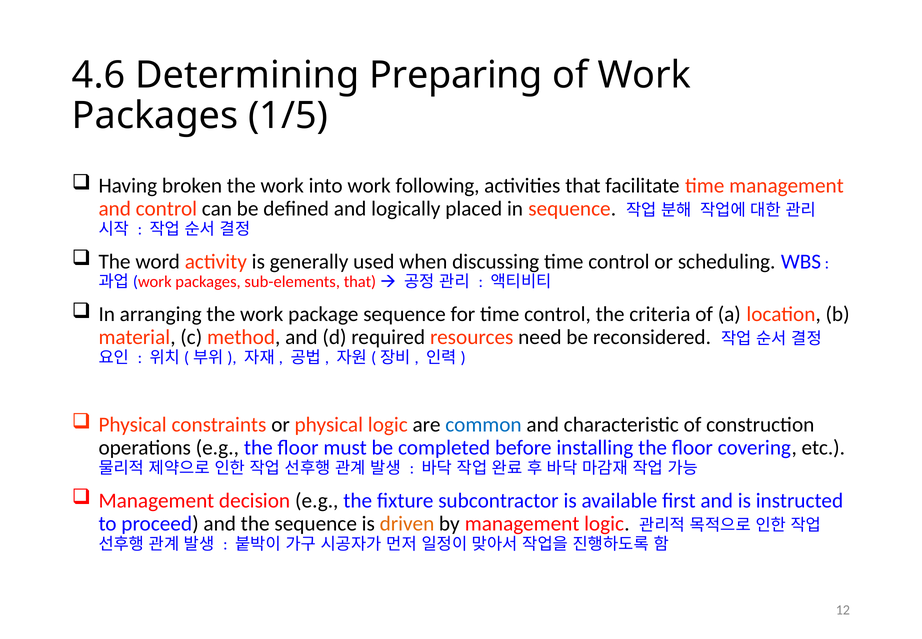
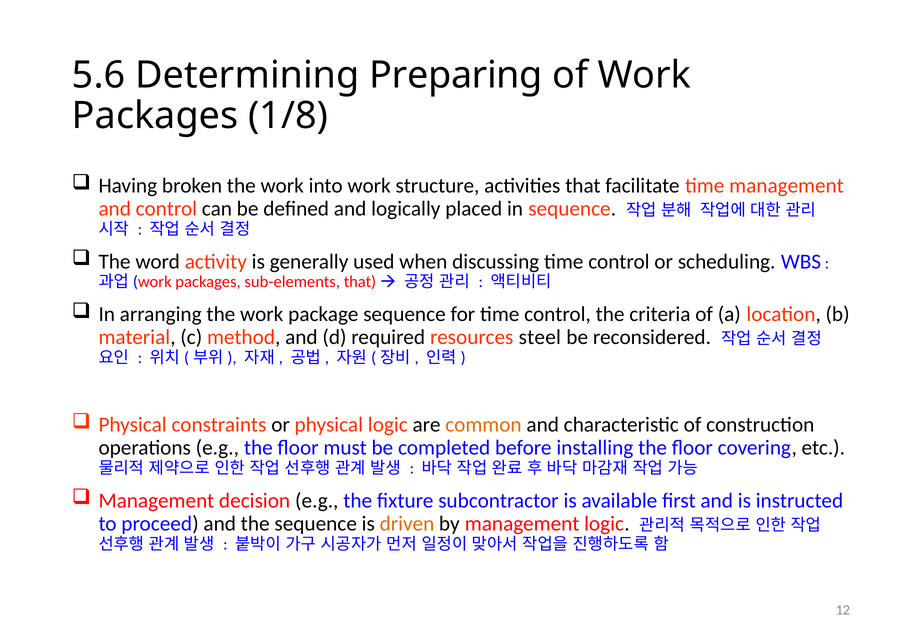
4.6: 4.6 -> 5.6 (99, 75)
1/5: 1/5 -> 1/8 (288, 116)
following: following -> structure (437, 186)
need: need -> steel (540, 337)
common colour: blue -> orange (483, 424)
